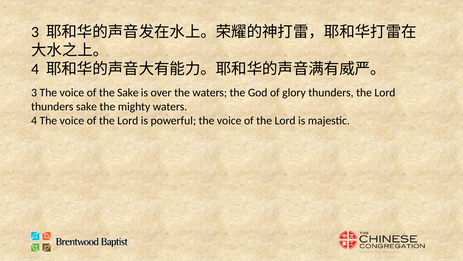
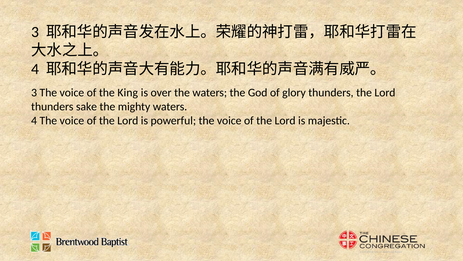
the Sake: Sake -> King (128, 93)
